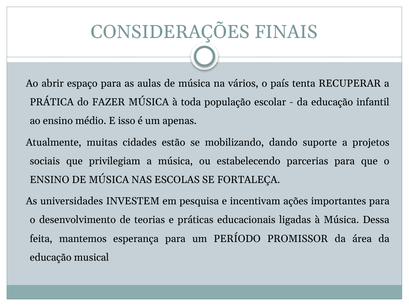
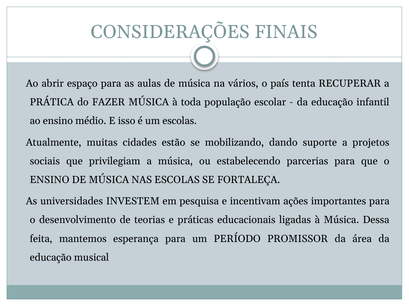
um apenas: apenas -> escolas (180, 121)
